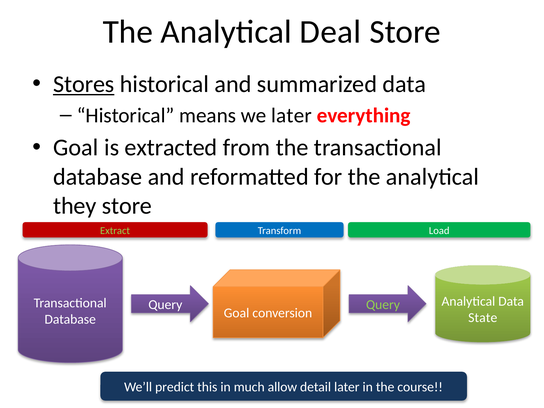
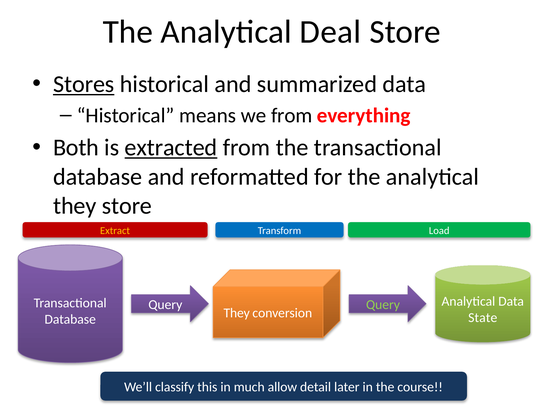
we later: later -> from (292, 115)
Goal: Goal -> Both (76, 148)
extracted underline: none -> present (171, 148)
Extract colour: light green -> yellow (115, 231)
Goal: Goal -> They (237, 313)
predict: predict -> classify (175, 387)
